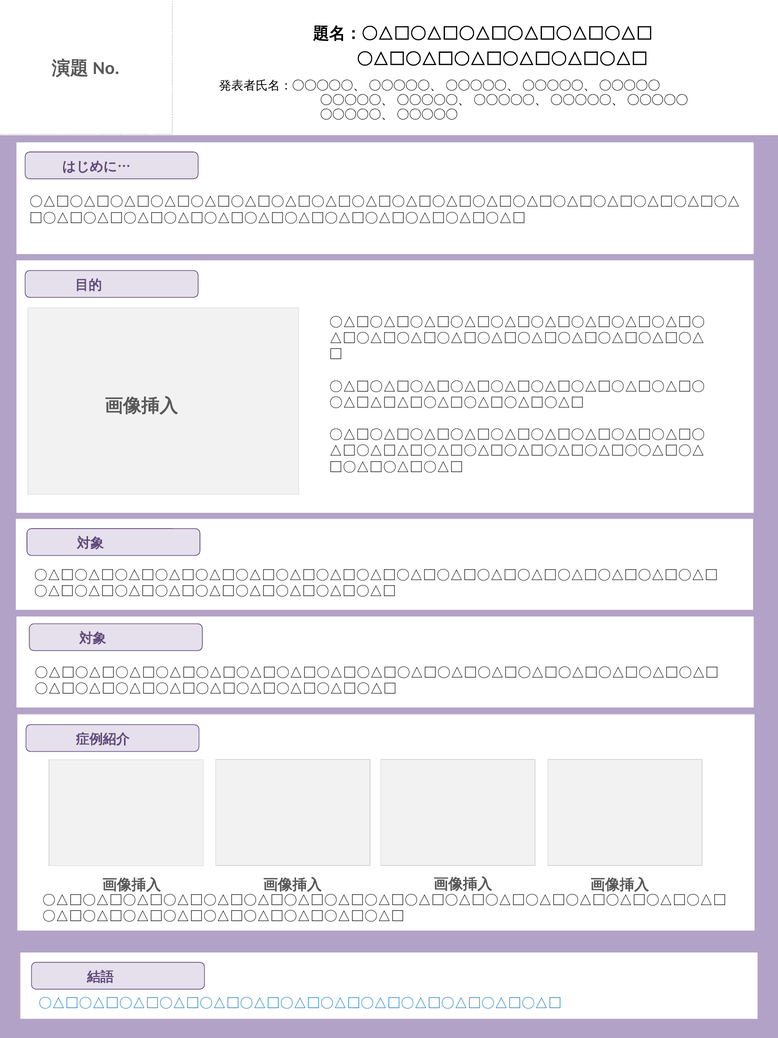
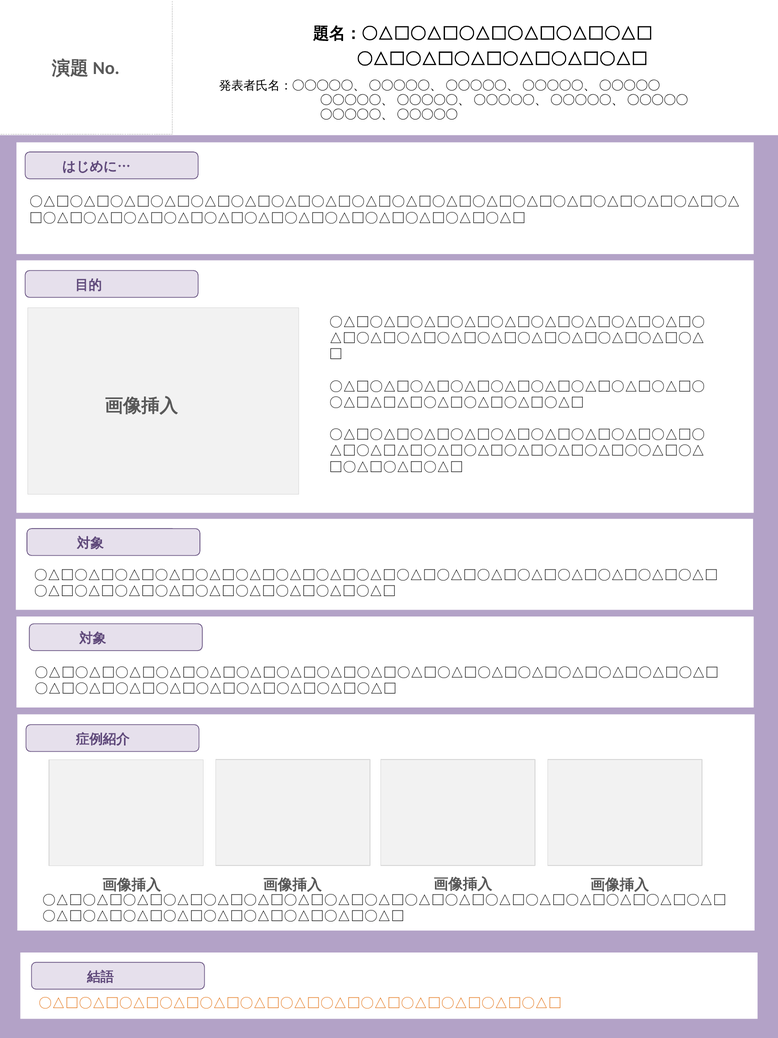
〇△□〇△□〇△□〇△□〇△□〇△□〇△□〇△□〇△□〇△□〇△□〇△□〇△□ colour: blue -> orange (300, 1003)
